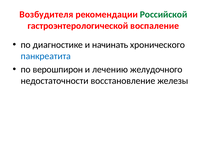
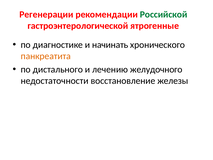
Возбудителя: Возбудителя -> Регенерации (46, 14)
воспаление: воспаление -> ятрогенные (155, 26)
панкреатита colour: blue -> orange (46, 56)
верошпирон: верошпирон -> дистального (58, 69)
